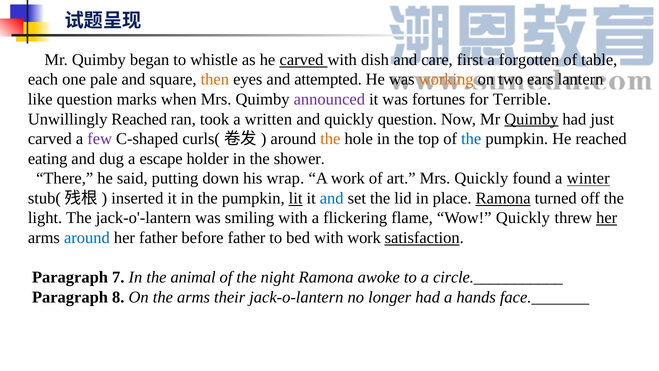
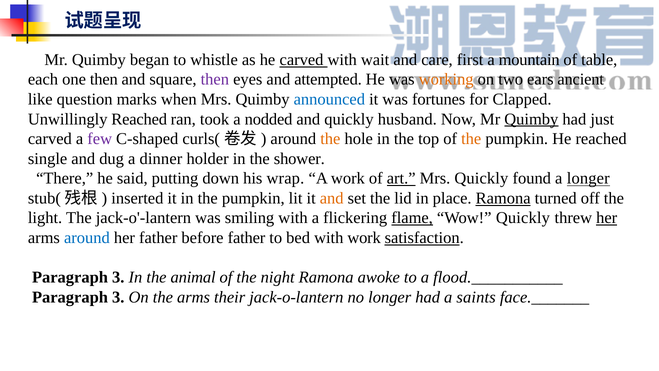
dish: dish -> wait (375, 60)
forgotten: forgotten -> mountain (529, 60)
one pale: pale -> then (104, 79)
then colour: orange -> purple (215, 79)
lantern: lantern -> ancient (581, 79)
announced colour: purple -> blue (329, 99)
Terrible: Terrible -> Clapped (522, 99)
written: written -> nodded (269, 119)
quickly question: question -> husband (407, 119)
the colour: blue -> orange (471, 139)
eating: eating -> single (48, 159)
escape: escape -> dinner (161, 159)
art underline: none -> present (401, 178)
a winter: winter -> longer (588, 178)
lit underline: present -> none (296, 198)
and colour: blue -> orange (332, 198)
flame underline: none -> present (412, 218)
7: 7 -> 3 (118, 277)
circle.___________: circle.___________ -> flood.___________ (498, 277)
8: 8 -> 3 (118, 297)
hands: hands -> saints (476, 297)
